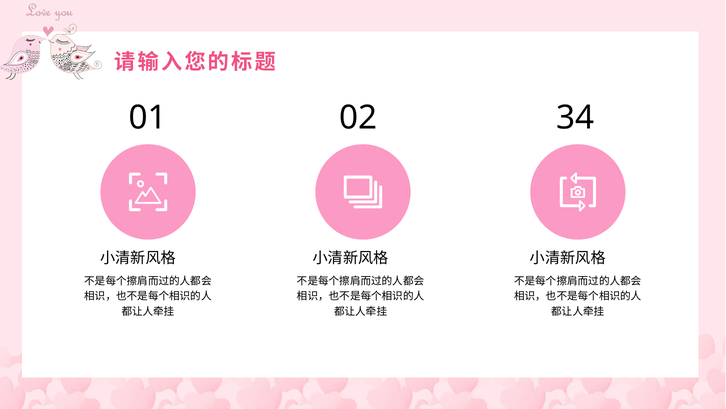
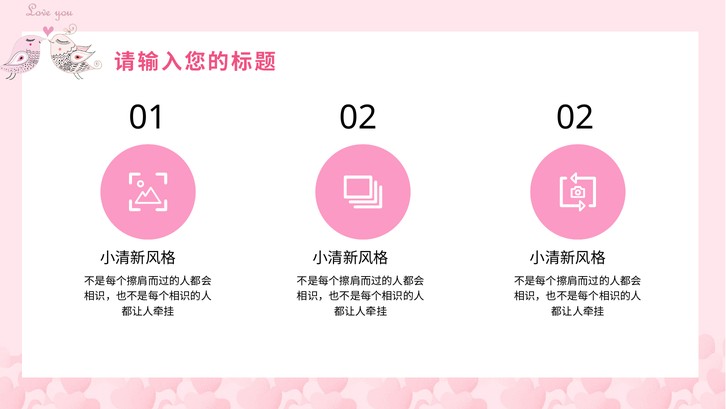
02 34: 34 -> 02 (575, 118)
